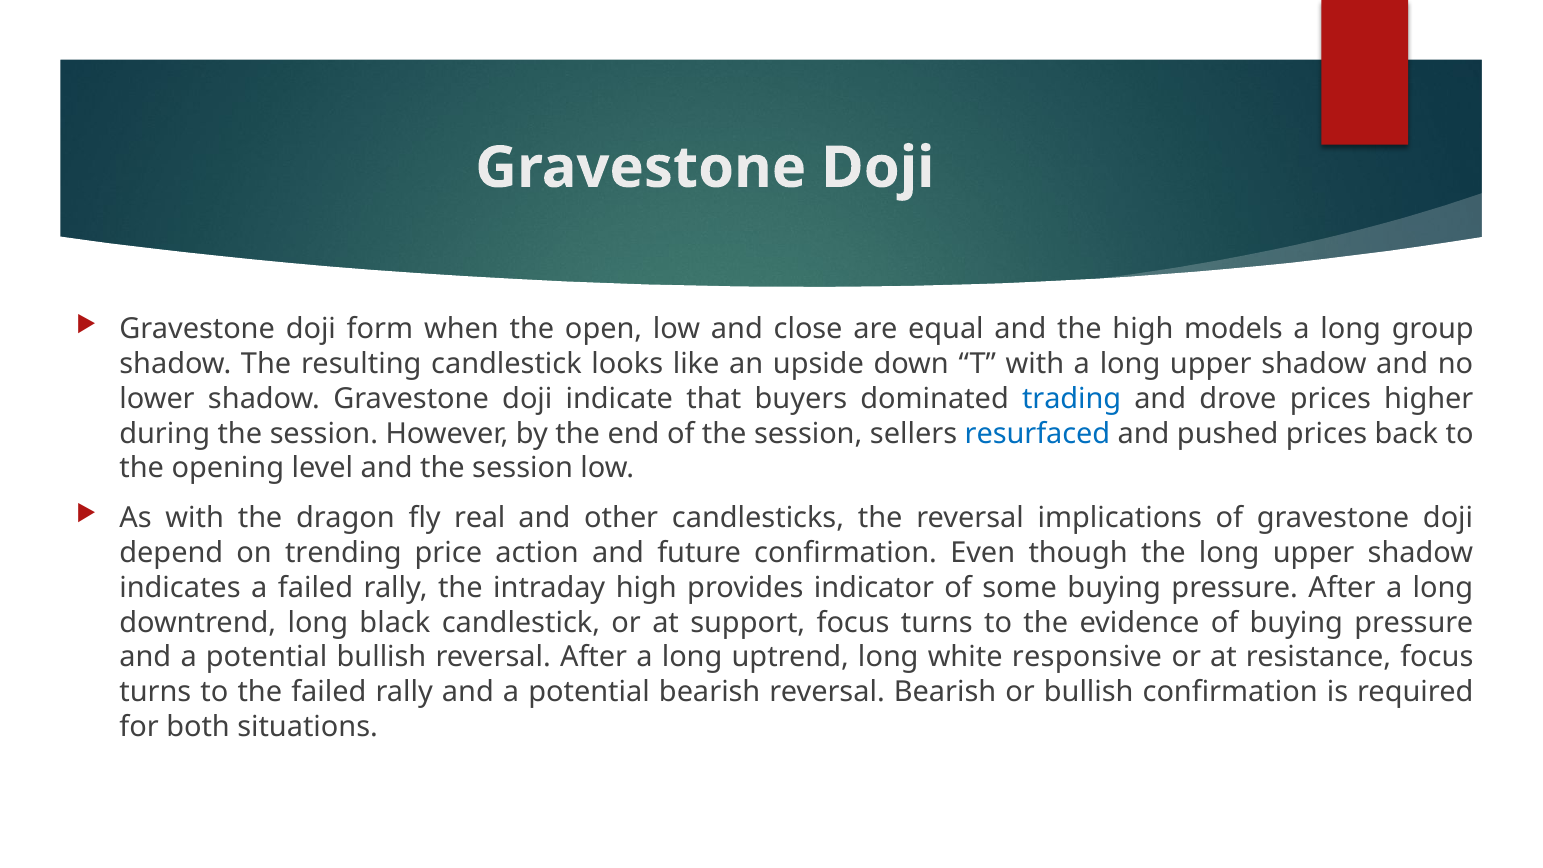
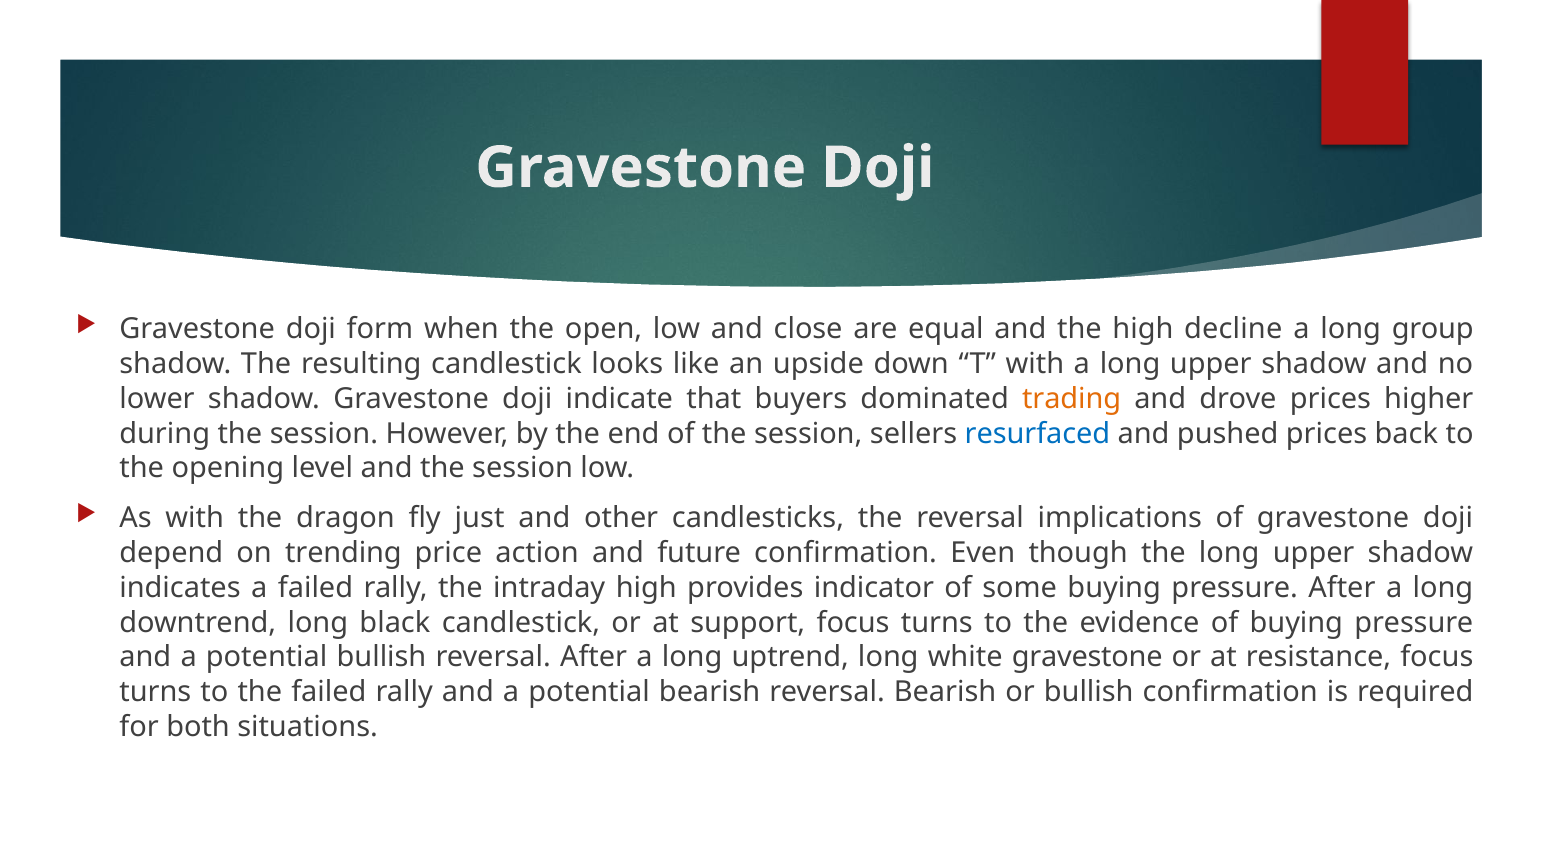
models: models -> decline (1233, 329)
trading colour: blue -> orange (1072, 399)
real: real -> just (480, 518)
white responsive: responsive -> gravestone (1087, 657)
